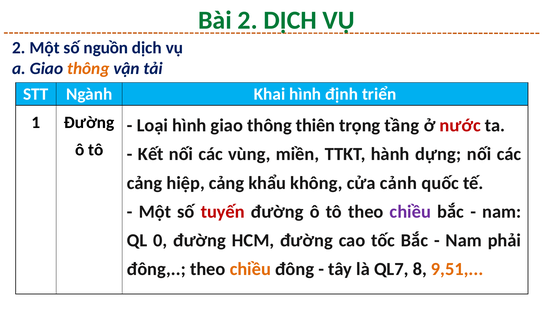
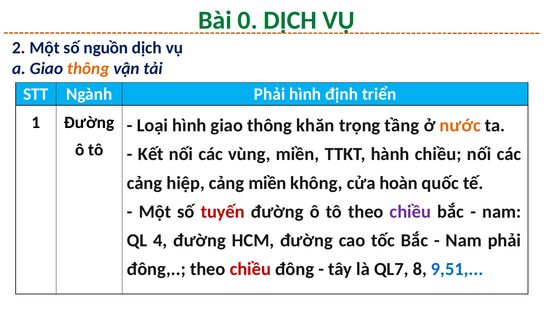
Bài 2: 2 -> 0 (248, 20)
Ngành Khai: Khai -> Phải (270, 94)
thiên: thiên -> khăn (315, 125)
nước colour: red -> orange (460, 125)
hành dựng: dựng -> chiều (438, 154)
cảng khẩu: khẩu -> miền (267, 183)
cảnh: cảnh -> hoàn (399, 183)
0: 0 -> 4 (160, 240)
chiều colour: orange -> red (250, 269)
9,51 colour: orange -> blue (457, 269)
